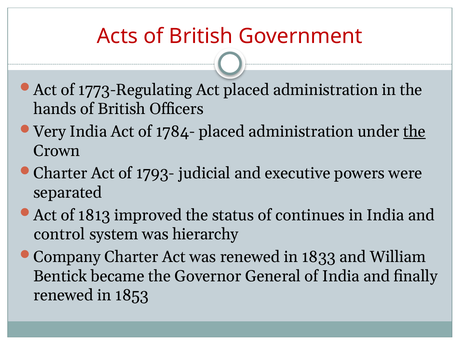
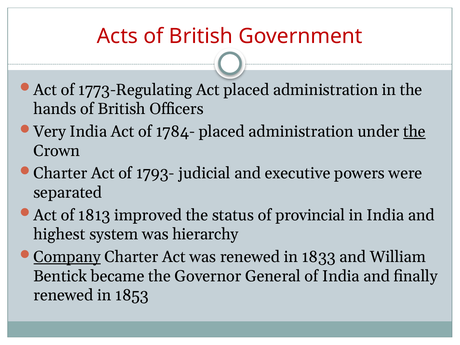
continues: continues -> provincial (310, 215)
control: control -> highest (59, 234)
Company underline: none -> present (67, 257)
